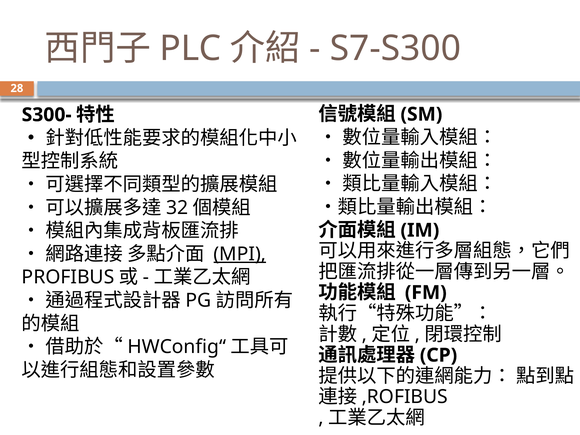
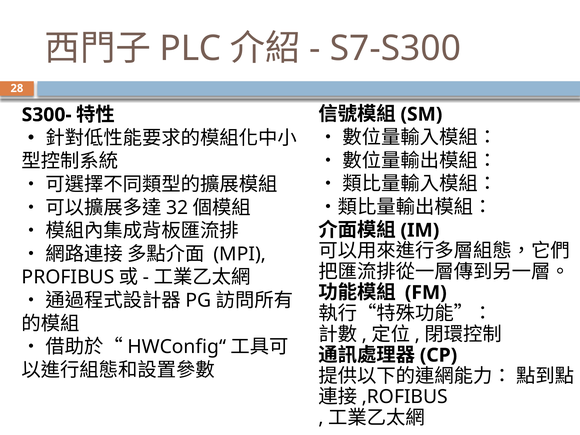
MPI underline: present -> none (240, 254)
